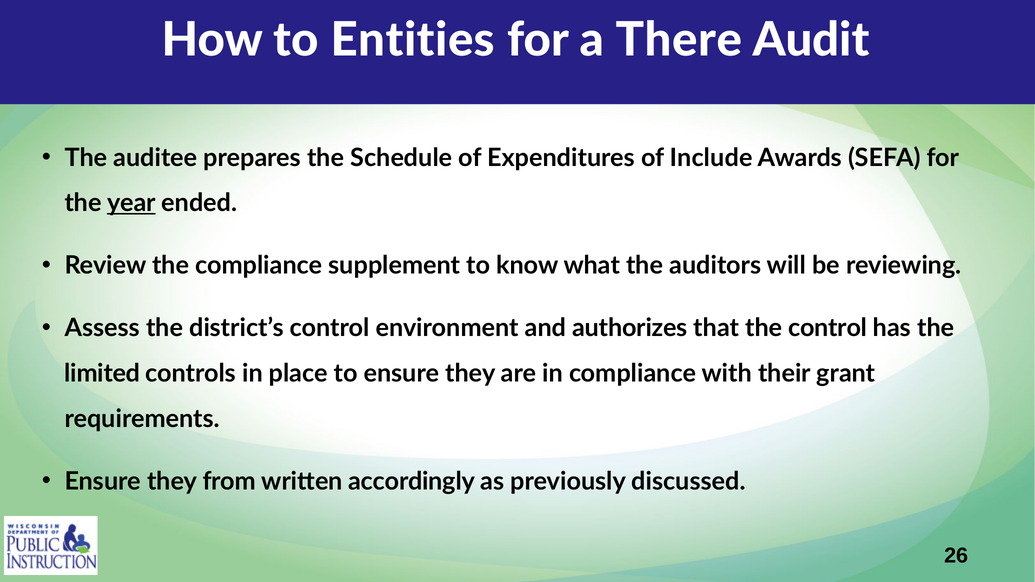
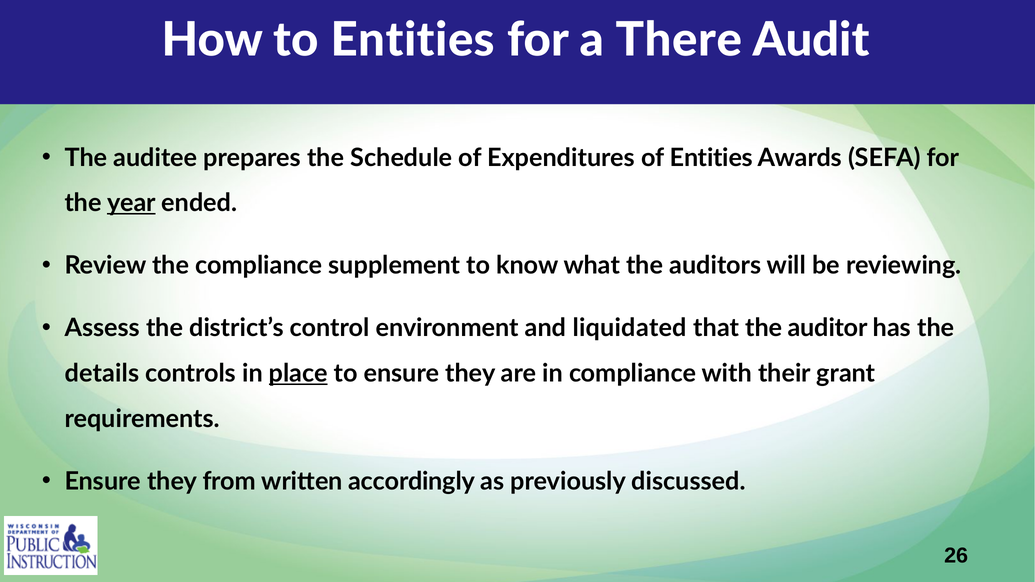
of Include: Include -> Entities (711, 158)
authorizes: authorizes -> liquidated (630, 328)
the control: control -> auditor (828, 328)
limited: limited -> details (102, 374)
place underline: none -> present (298, 374)
